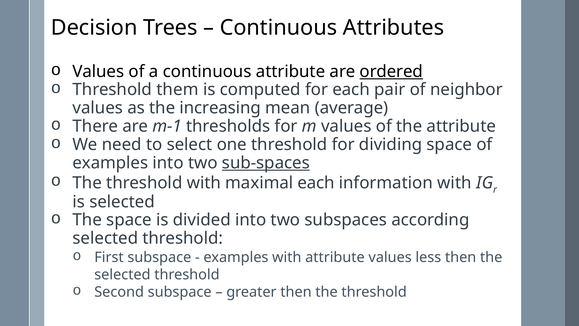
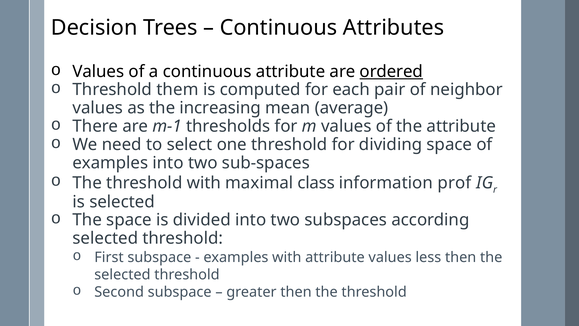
sub-spaces underline: present -> none (266, 163)
maximal each: each -> class (316, 183)
information with: with -> prof (454, 183)
